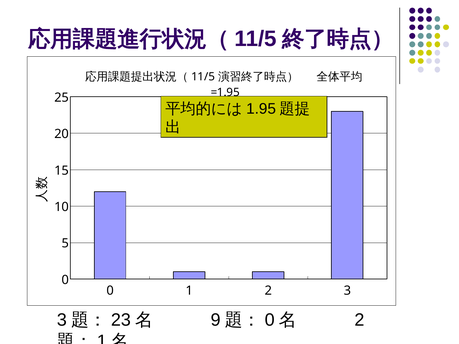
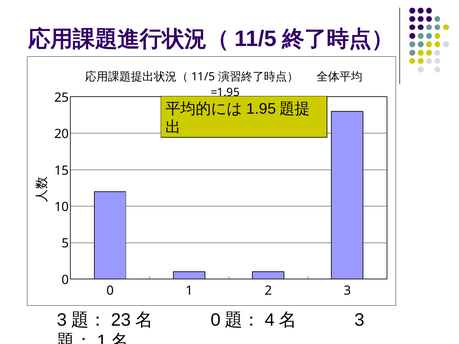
9: 9 -> 0 (216, 320)
0: 0 -> 4 (270, 320)
2: 2 -> 3 (359, 320)
